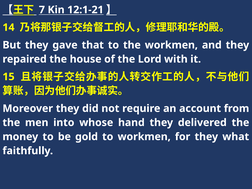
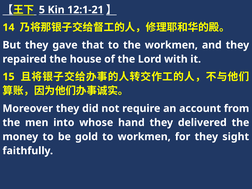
7: 7 -> 5 (42, 10)
what: what -> sight (236, 137)
